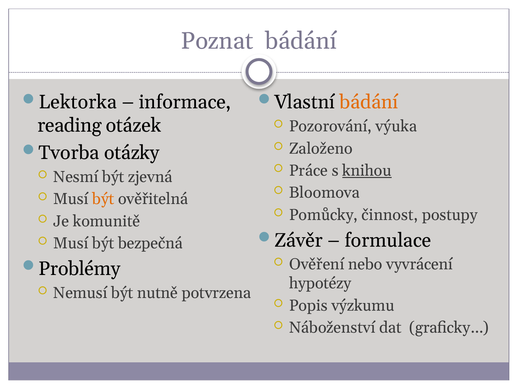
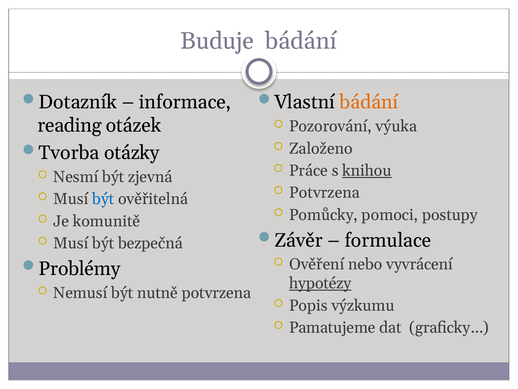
Poznat: Poznat -> Buduje (217, 41)
Lektorka: Lektorka -> Dotazník (78, 102)
Bloomova: Bloomova -> Potvrzena (324, 193)
být colour: orange -> blue (103, 199)
činnost: činnost -> pomoci (390, 215)
hypotézy underline: none -> present (320, 283)
Náboženství: Náboženství -> Pamatujeme (332, 327)
